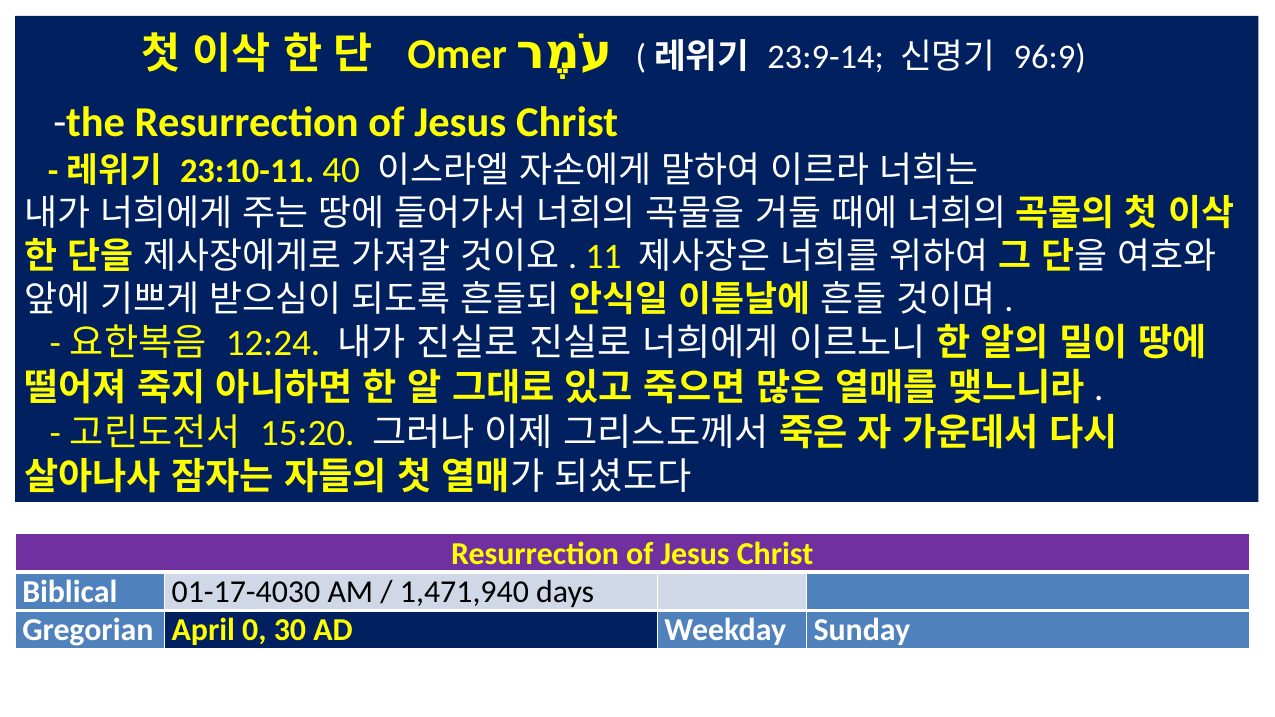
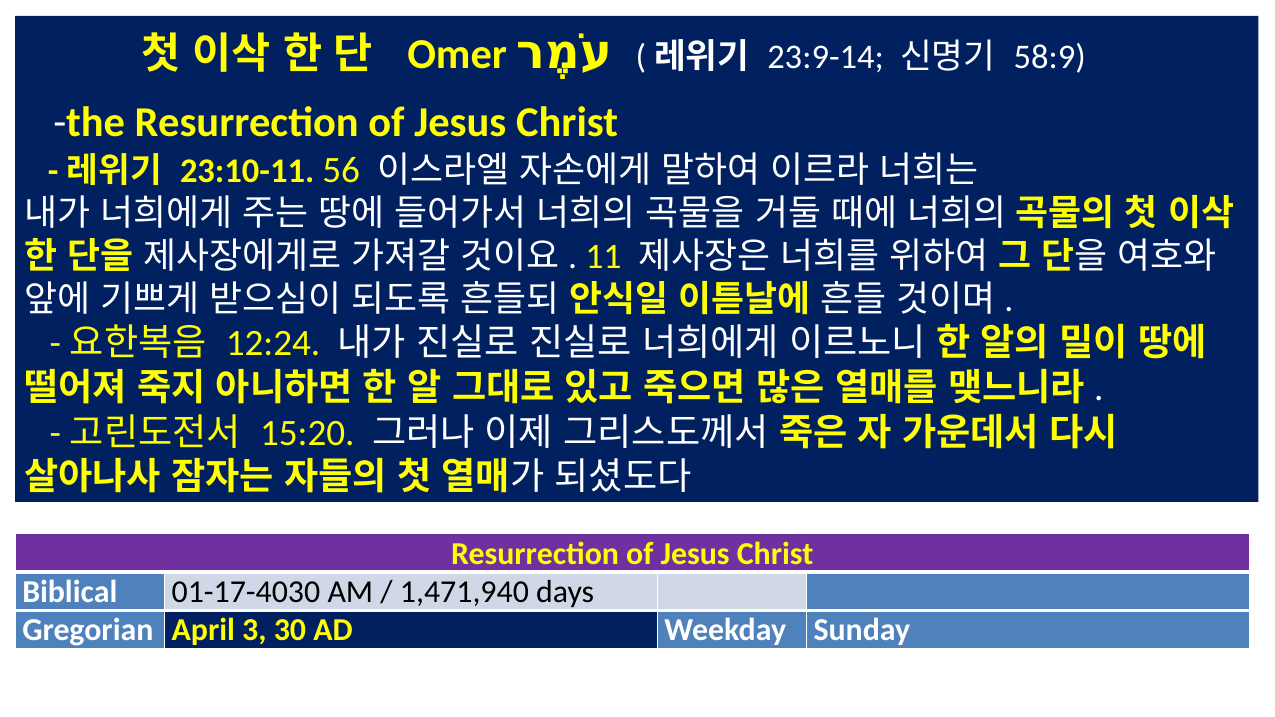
96:9: 96:9 -> 58:9 (1050, 57)
40: 40 -> 56 (341, 170)
0: 0 -> 3 (254, 630)
